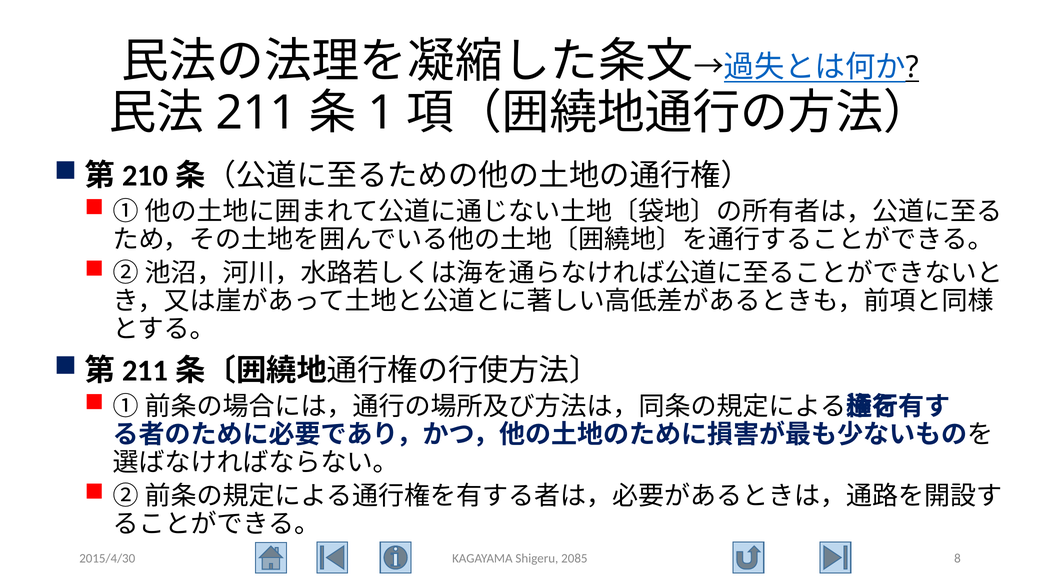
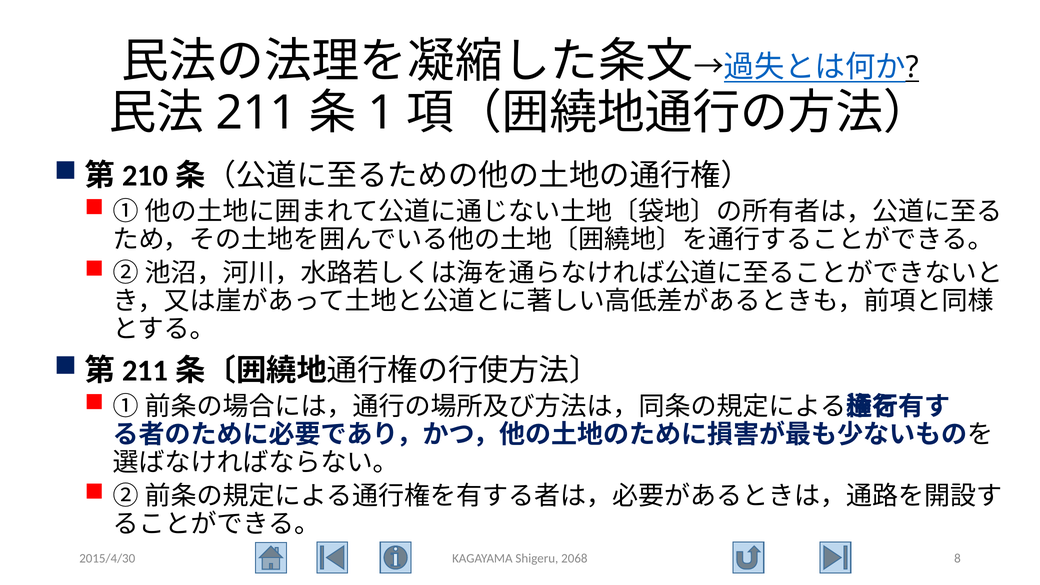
2085: 2085 -> 2068 (574, 559)
